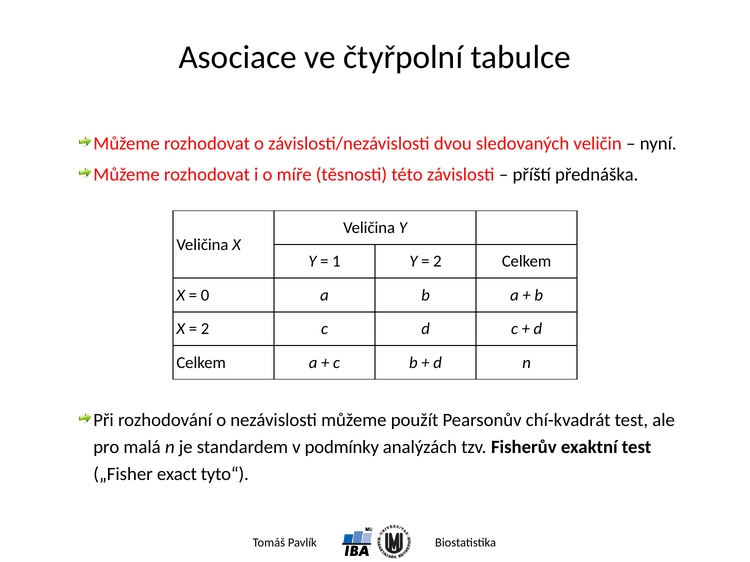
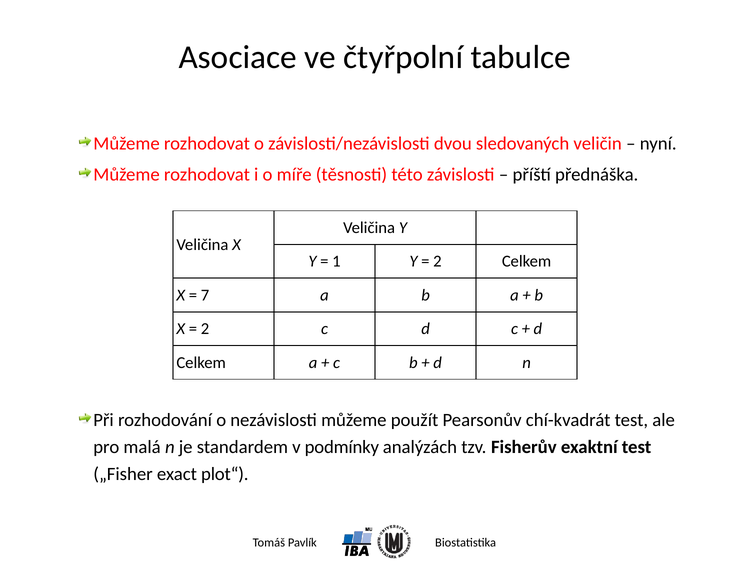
0: 0 -> 7 (205, 295)
tyto“: tyto“ -> plot“ (225, 474)
